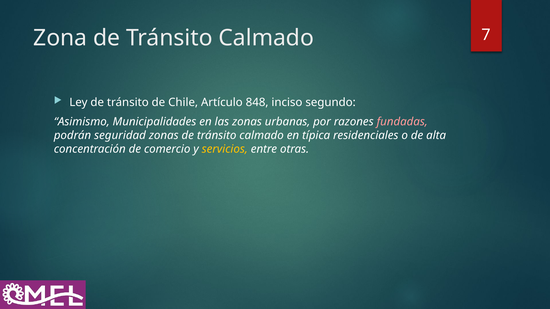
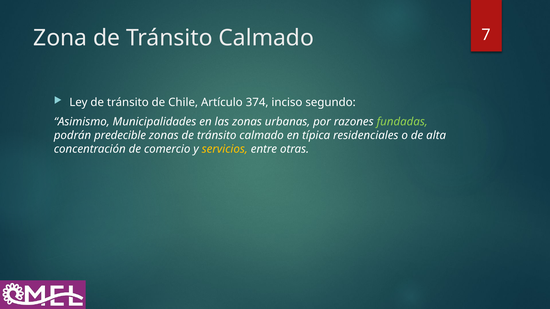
848: 848 -> 374 (257, 102)
fundadas colour: pink -> light green (402, 122)
seguridad: seguridad -> predecible (120, 136)
